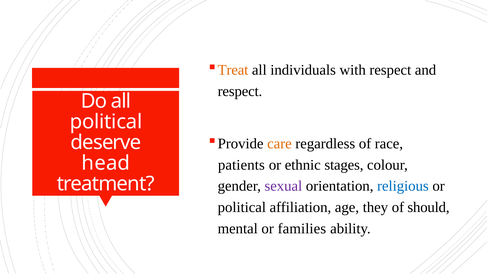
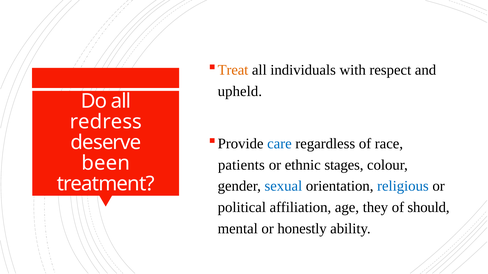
respect: respect -> upheld (240, 91)
political: political -> redress (106, 122)
care colour: orange -> blue (279, 144)
head: head -> been (106, 163)
sexual colour: purple -> blue (283, 186)
families: families -> honestly (302, 229)
